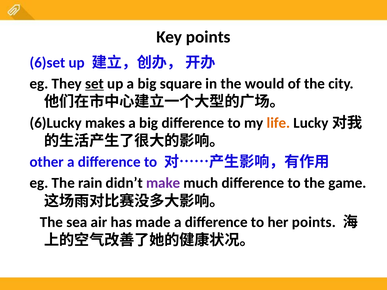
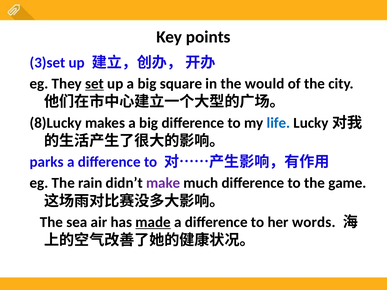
6)set: 6)set -> 3)set (47, 63)
6)Lucky: 6)Lucky -> 8)Lucky (56, 123)
life colour: orange -> blue (278, 123)
other: other -> parks (47, 162)
made underline: none -> present (153, 222)
her points: points -> words (314, 222)
